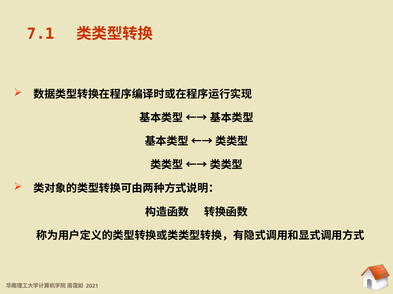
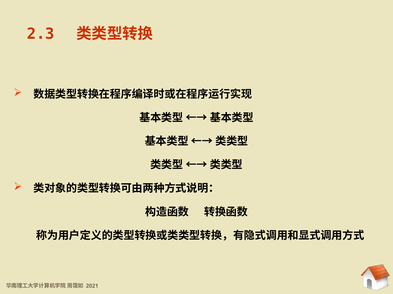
7.1: 7.1 -> 2.3 (41, 34)
